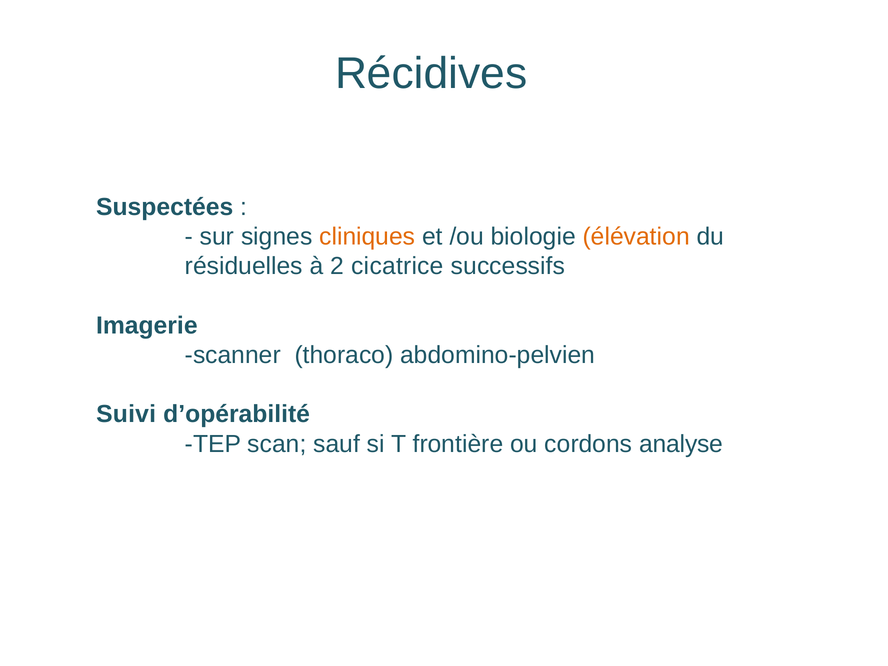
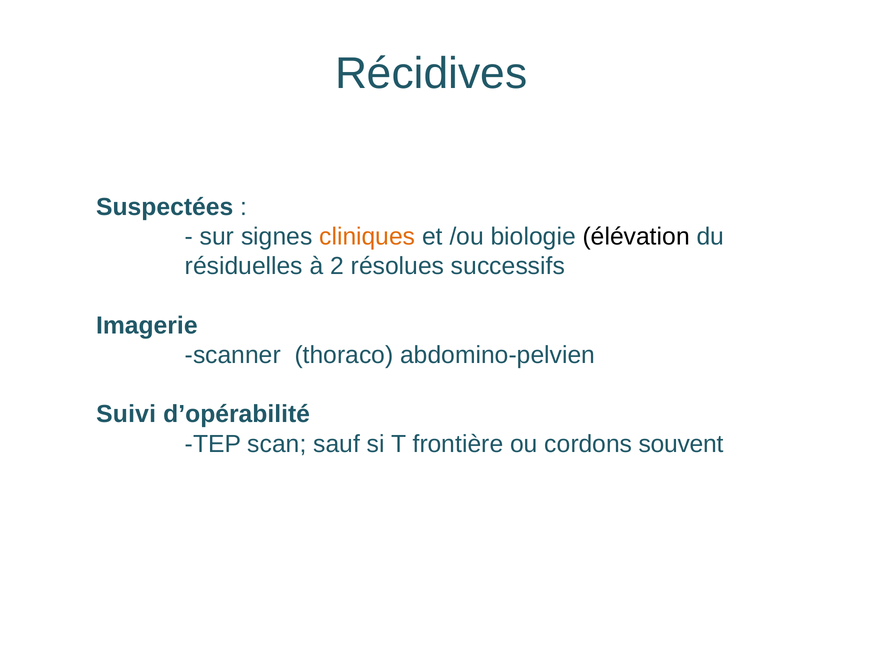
élévation colour: orange -> black (636, 237)
cicatrice: cicatrice -> résolues (398, 266)
analyse: analyse -> souvent (681, 444)
